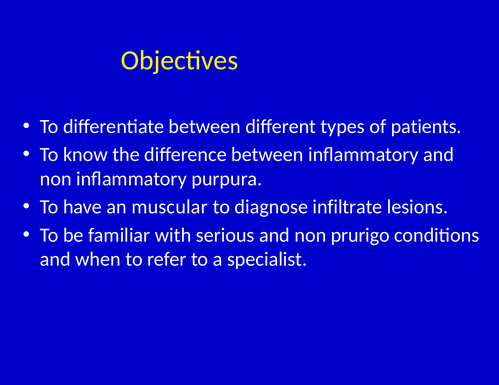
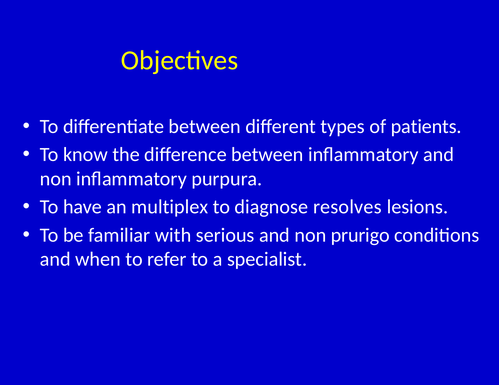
muscular: muscular -> multiplex (170, 207)
infiltrate: infiltrate -> resolves (347, 207)
